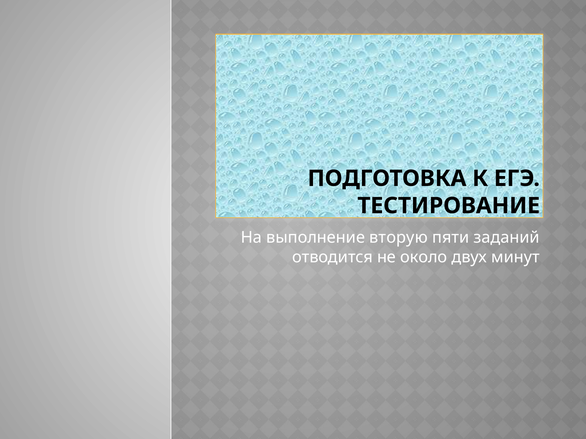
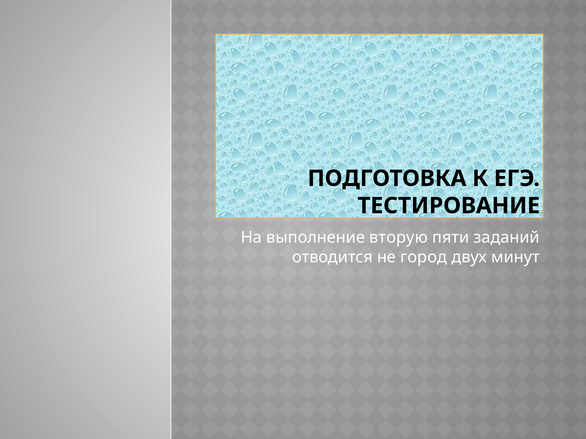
около: около -> город (424, 257)
